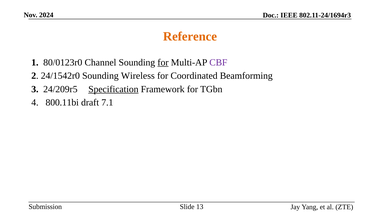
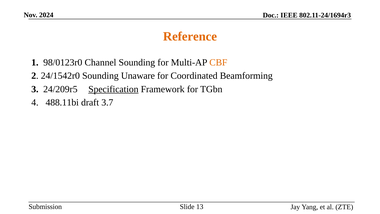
80/0123r0: 80/0123r0 -> 98/0123r0 (63, 62)
for underline: present -> none (163, 62)
CBF colour: purple -> orange (218, 62)
Wireless: Wireless -> Unaware (138, 76)
800.11bi: 800.11bi -> 488.11bi (62, 102)
7.1: 7.1 -> 3.7 (107, 102)
